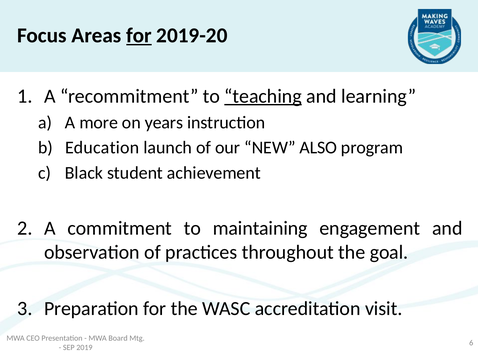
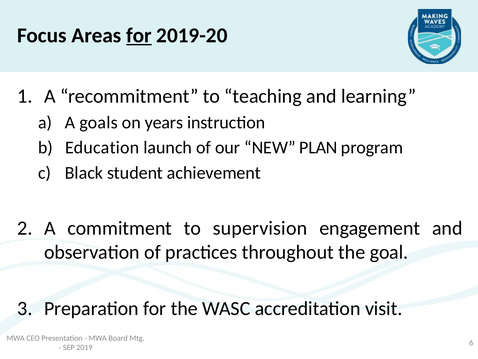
teaching underline: present -> none (263, 96)
more: more -> goals (99, 122)
ALSO: ALSO -> PLAN (318, 148)
maintaining: maintaining -> supervision (260, 228)
